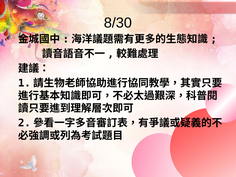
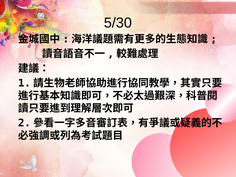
8/30: 8/30 -> 5/30 (118, 23)
